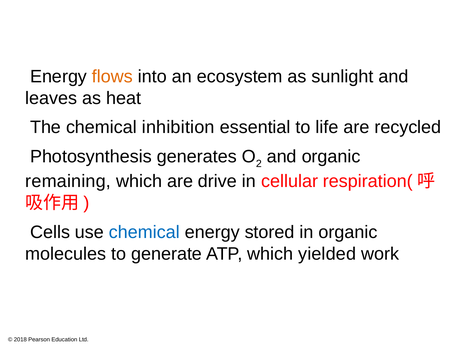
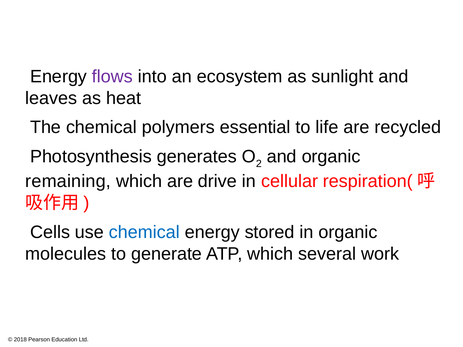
flows colour: orange -> purple (112, 77)
inhibition: inhibition -> polymers (178, 127)
yielded: yielded -> several (327, 254)
